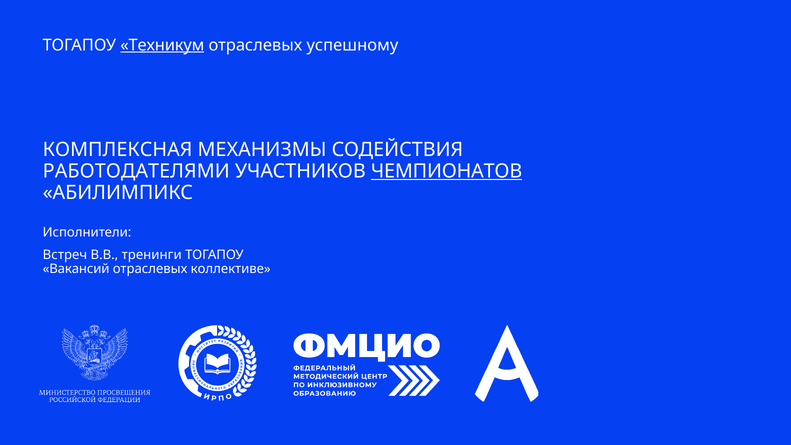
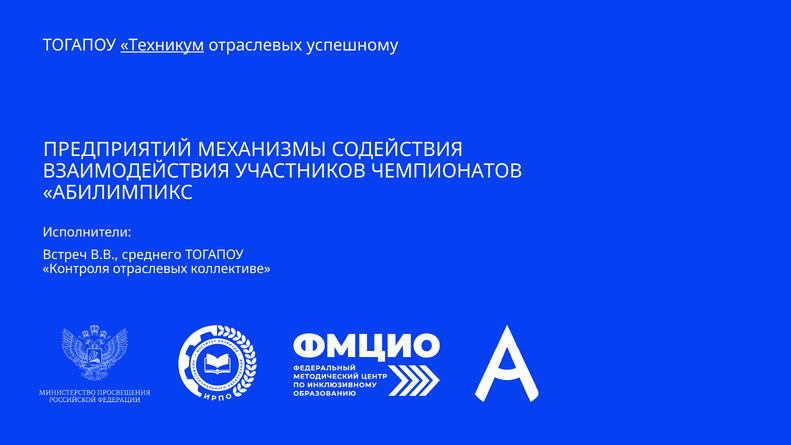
КОМПЛЕКСНАЯ: КОМПЛЕКСНАЯ -> ПРЕДПРИЯТИЙ (117, 150)
РАБОТОДАТЕЛЯМИ: РАБОТОДАТЕЛЯМИ -> ВЗАИМОДЕЙСТВИЯ (136, 171)
ЧЕМПИОНАТОВ underline: present -> none (447, 171)
тренинги: тренинги -> среднего (152, 255)
Вакансий: Вакансий -> Контроля (76, 269)
